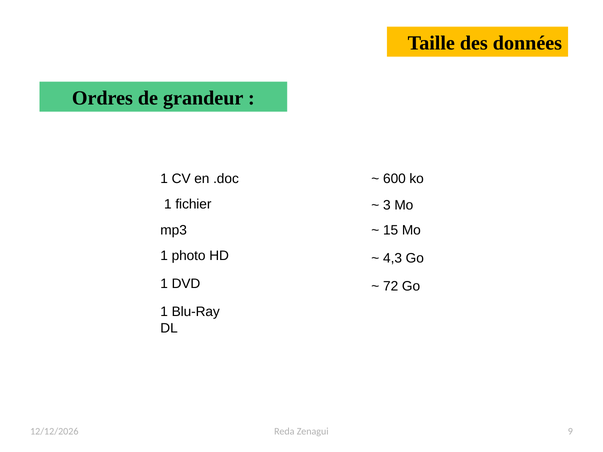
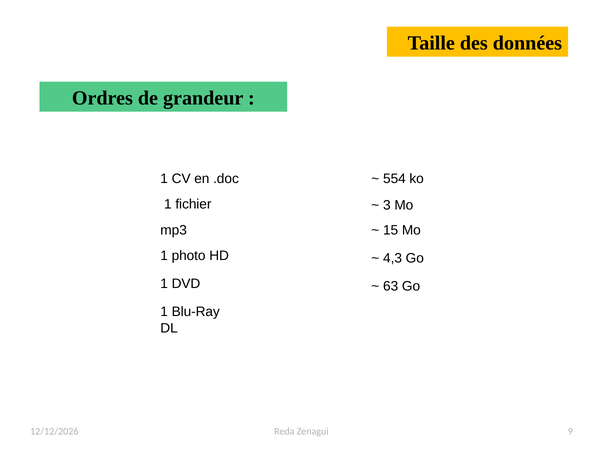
600: 600 -> 554 (394, 179)
72: 72 -> 63 (391, 286)
